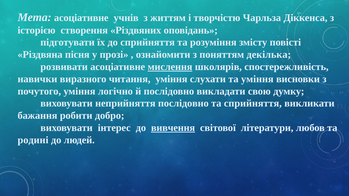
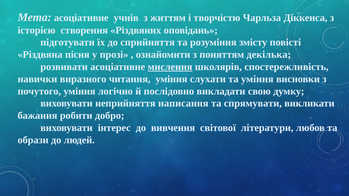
неприйняття послідовно: послідовно -> написання (183, 104)
та сприйняття: сприйняття -> спрямувати (253, 104)
вивчення underline: present -> none (173, 128)
родині: родині -> образи (33, 140)
